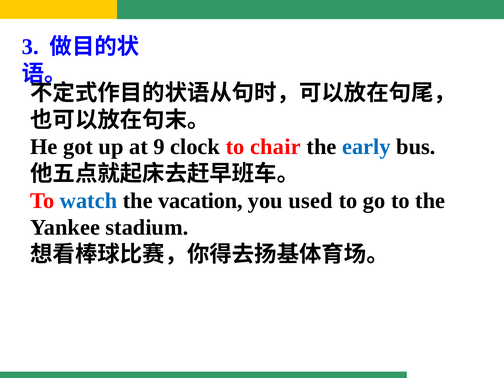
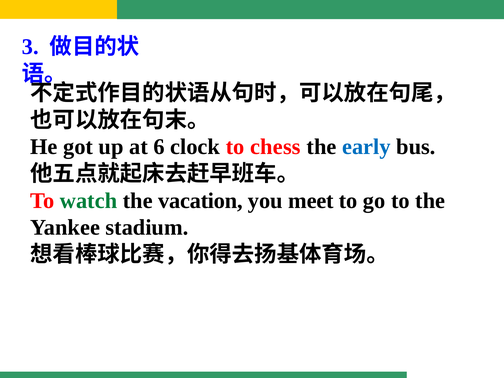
9: 9 -> 6 (159, 147)
chair: chair -> chess (275, 147)
watch colour: blue -> green (88, 201)
used: used -> meet (311, 201)
